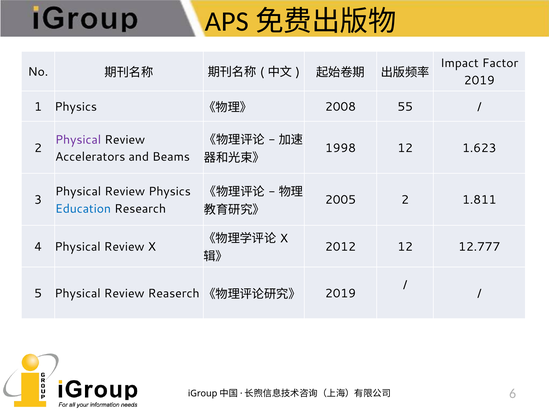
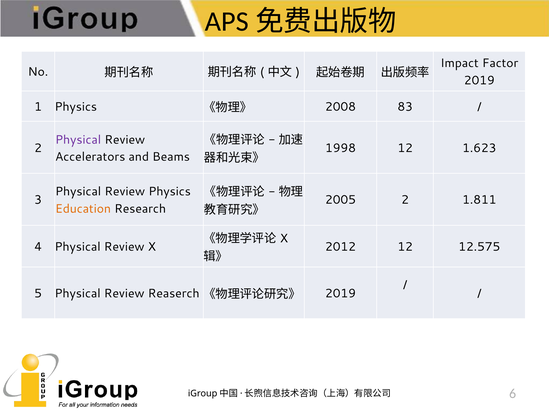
55: 55 -> 83 (405, 107)
Education colour: blue -> orange (83, 209)
12.777: 12.777 -> 12.575 (479, 247)
